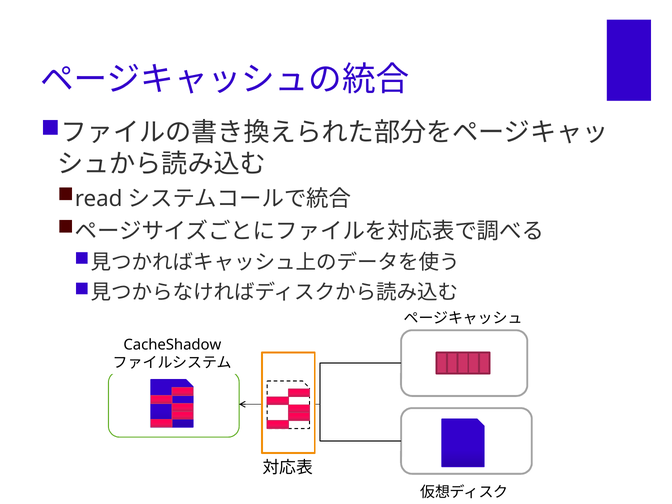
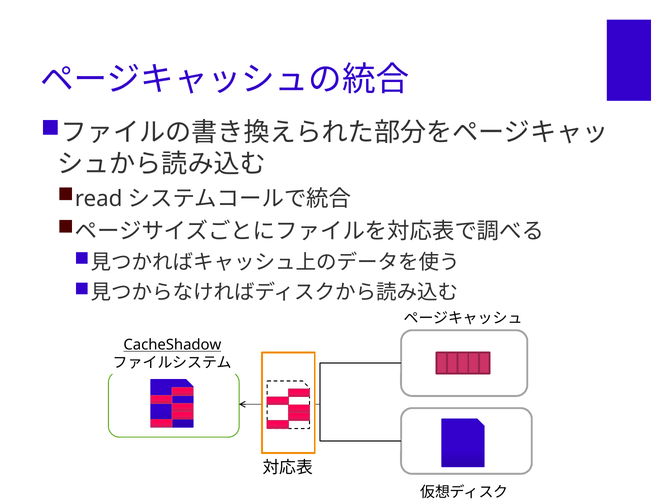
CacheShadow underline: none -> present (172, 345)
